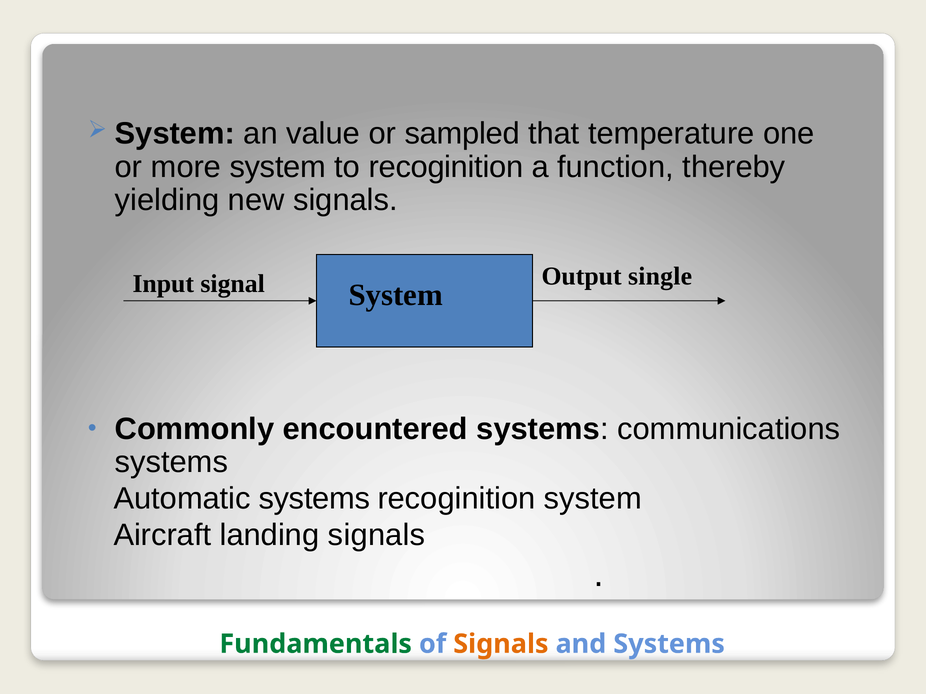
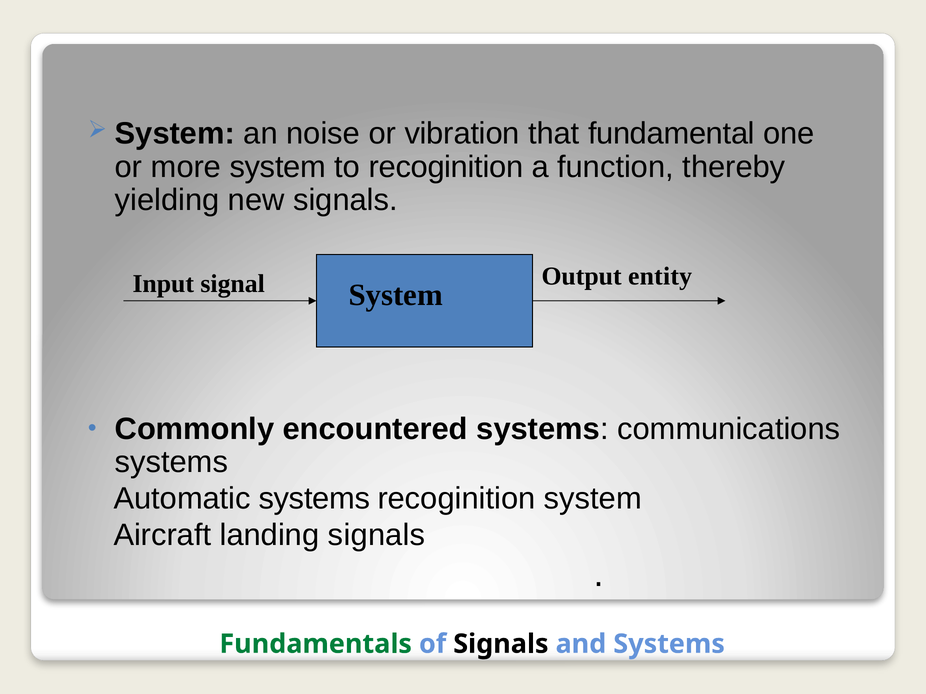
value: value -> noise (323, 134)
sampled: sampled -> vibration (462, 134)
temperature: temperature -> fundamental (671, 134)
single: single -> entity (660, 276)
Signals colour: orange -> black (501, 644)
